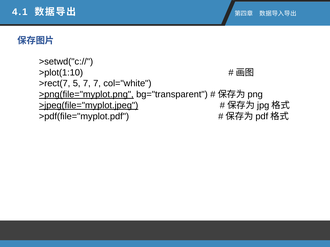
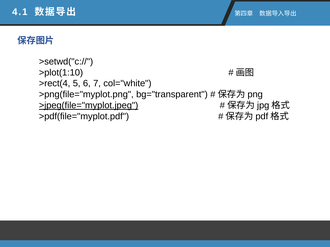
>rect(7: >rect(7 -> >rect(4 (55, 84)
5 7: 7 -> 6 (87, 84)
>png(file="myplot.png underline: present -> none (86, 95)
